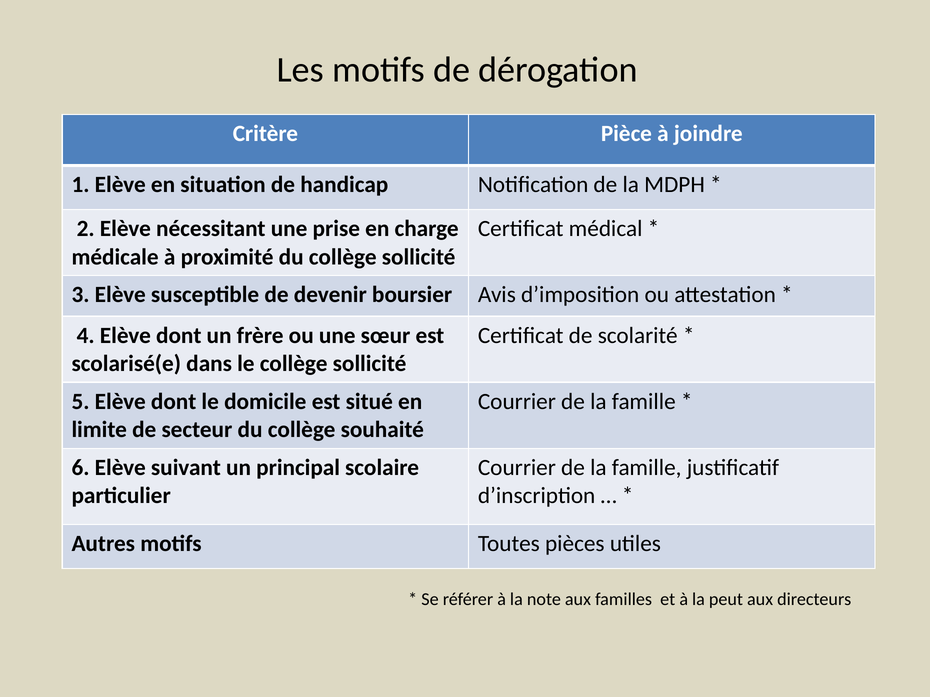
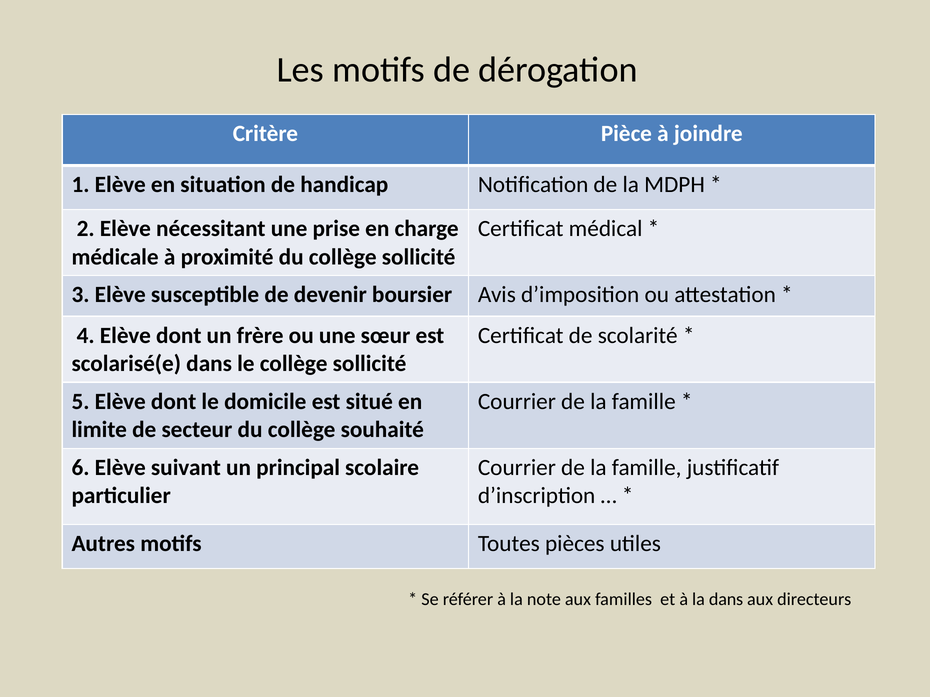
la peut: peut -> dans (726, 600)
